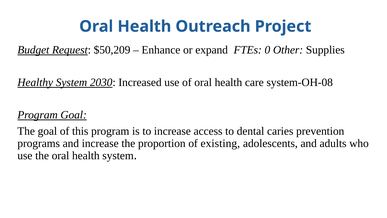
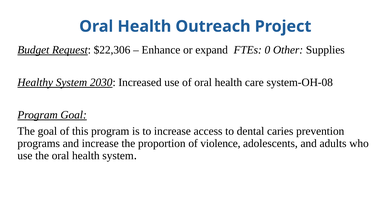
$50,209: $50,209 -> $22,306 (112, 50)
existing: existing -> violence (220, 143)
